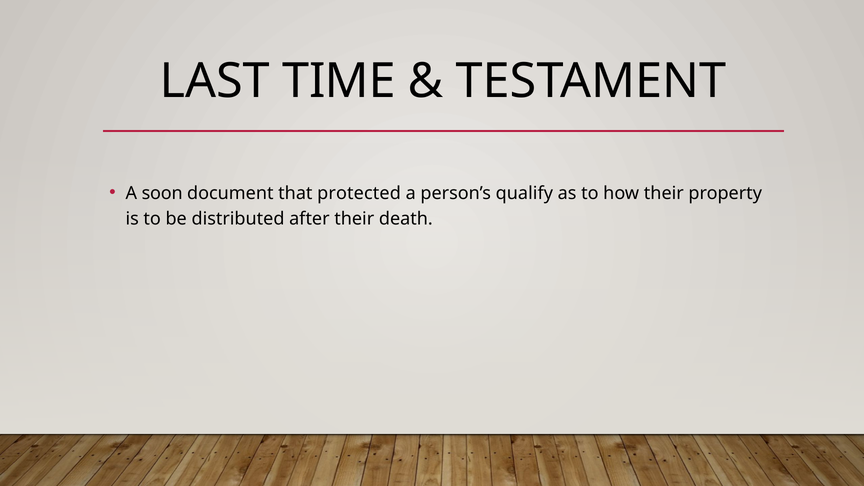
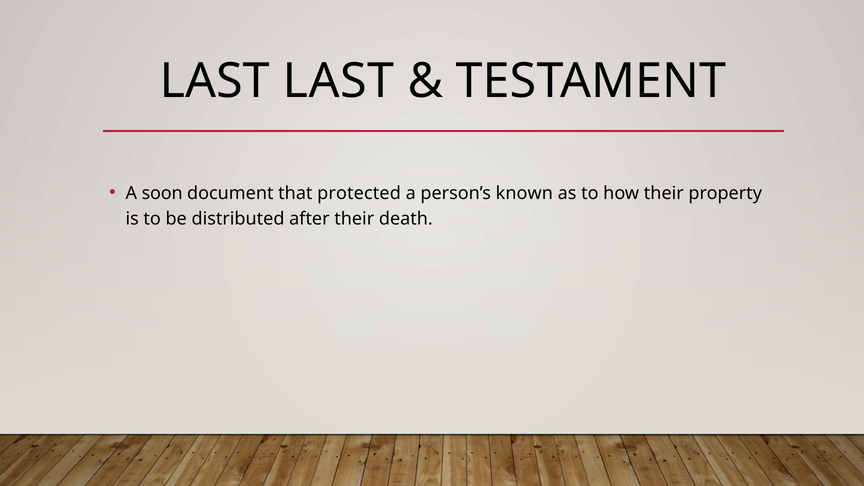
LAST TIME: TIME -> LAST (339, 81)
qualify: qualify -> known (524, 193)
